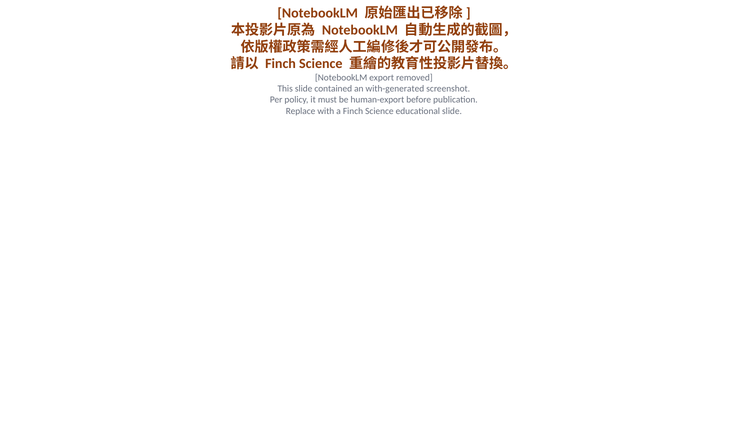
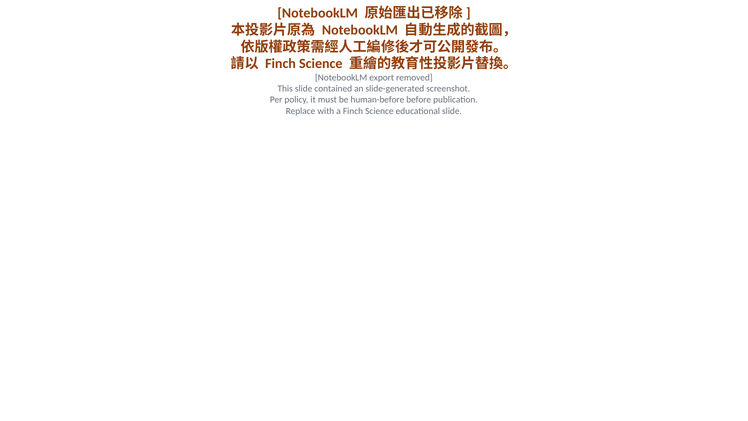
with-generated: with-generated -> slide-generated (395, 89)
human-export: human-export -> human-before (377, 100)
